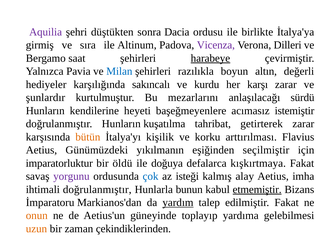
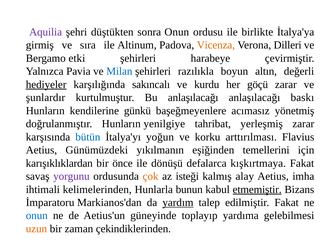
sonra Dacia: Dacia -> Onun (177, 32)
Vicenza colour: purple -> orange (216, 45)
saat: saat -> etki (77, 58)
harabeye underline: present -> none (210, 58)
hediyeler underline: none -> present (46, 84)
karşı: karşı -> göçü (258, 84)
Bu mezarlarını: mezarlarını -> anlaşılacağı (193, 98)
sürdü: sürdü -> baskı (302, 98)
heyeti: heyeti -> günkü (137, 111)
istemiştir: istemiştir -> yönetmiş (295, 111)
kuşatılma: kuşatılma -> yenilgiye (164, 124)
getirterek: getirterek -> yerleşmiş (262, 124)
bütün colour: orange -> blue (88, 137)
kişilik: kişilik -> yoğun (160, 137)
seçilmiştir: seçilmiştir -> temellerini (266, 150)
imparatorluktur: imparatorluktur -> karışıklıklardan (59, 163)
öldü: öldü -> önce (123, 163)
doğuya: doğuya -> dönüşü (167, 163)
çok colour: blue -> orange (151, 176)
ihtimali doğrulanmıştır: doğrulanmıştır -> kelimelerinden (97, 189)
onun colour: orange -> blue (37, 216)
